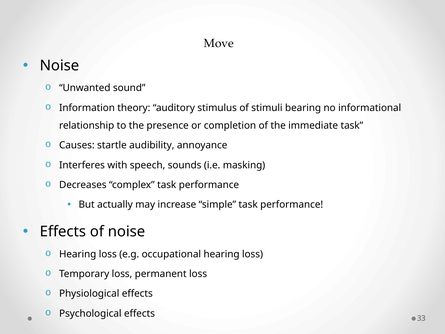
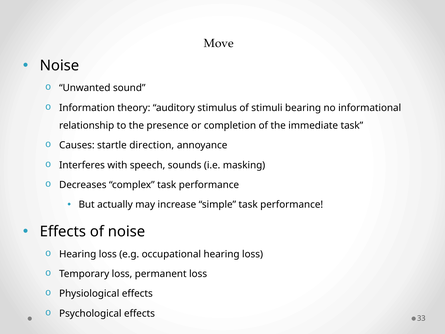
audibility: audibility -> direction (152, 145)
